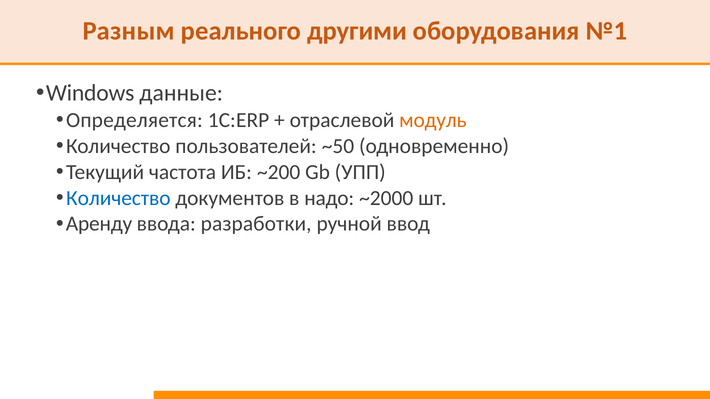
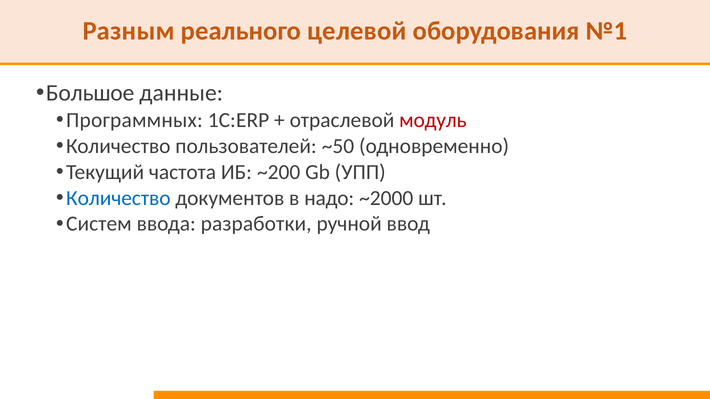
другими: другими -> целевой (357, 31)
Windows: Windows -> Большое (90, 93)
Определяется: Определяется -> Программных (134, 120)
модуль colour: orange -> red (433, 120)
Аренду: Аренду -> Систем (99, 224)
